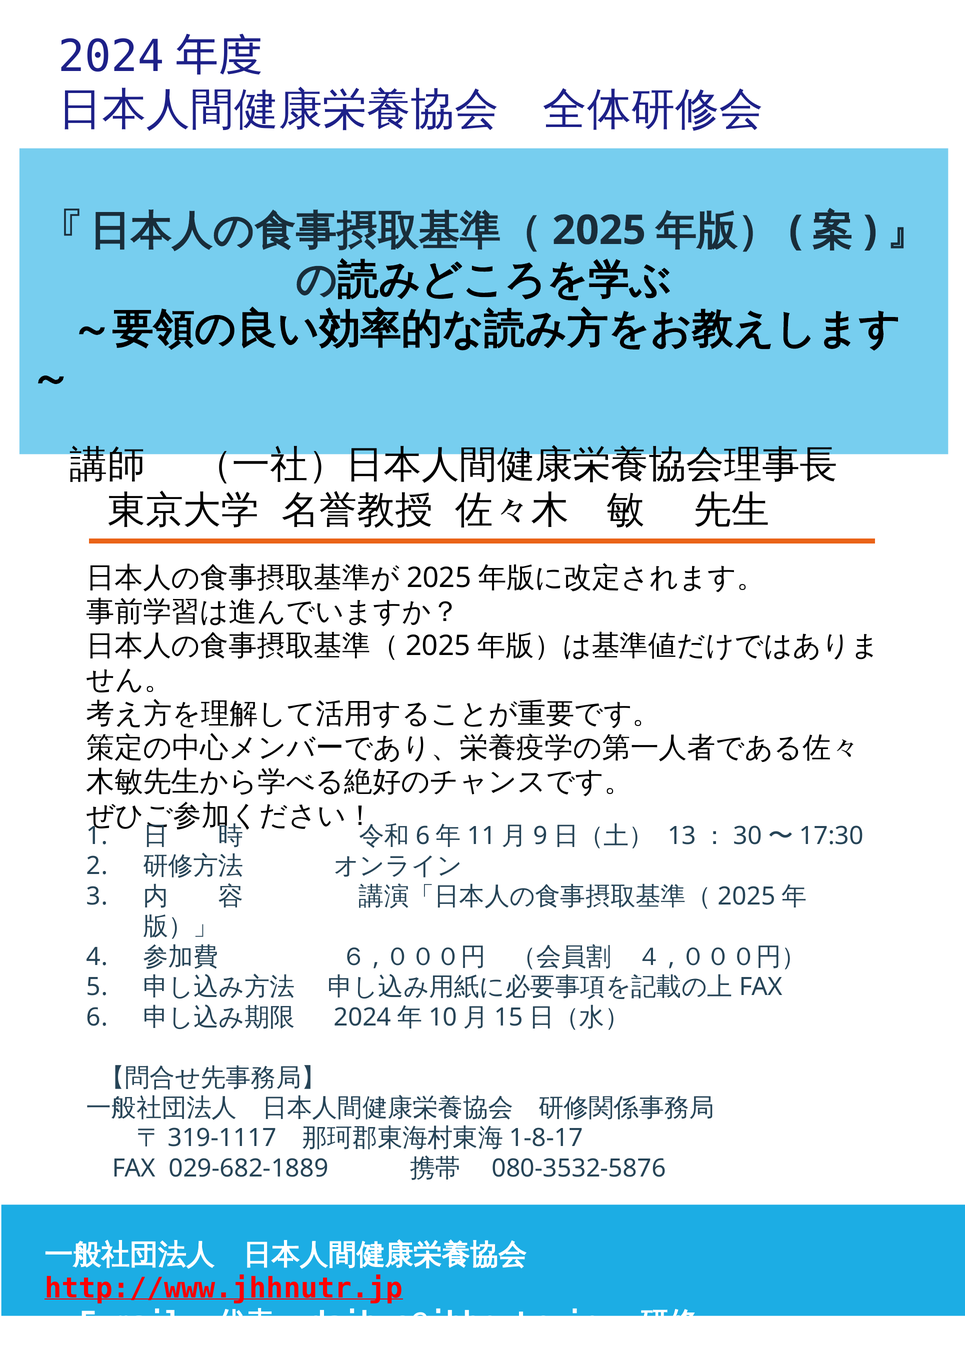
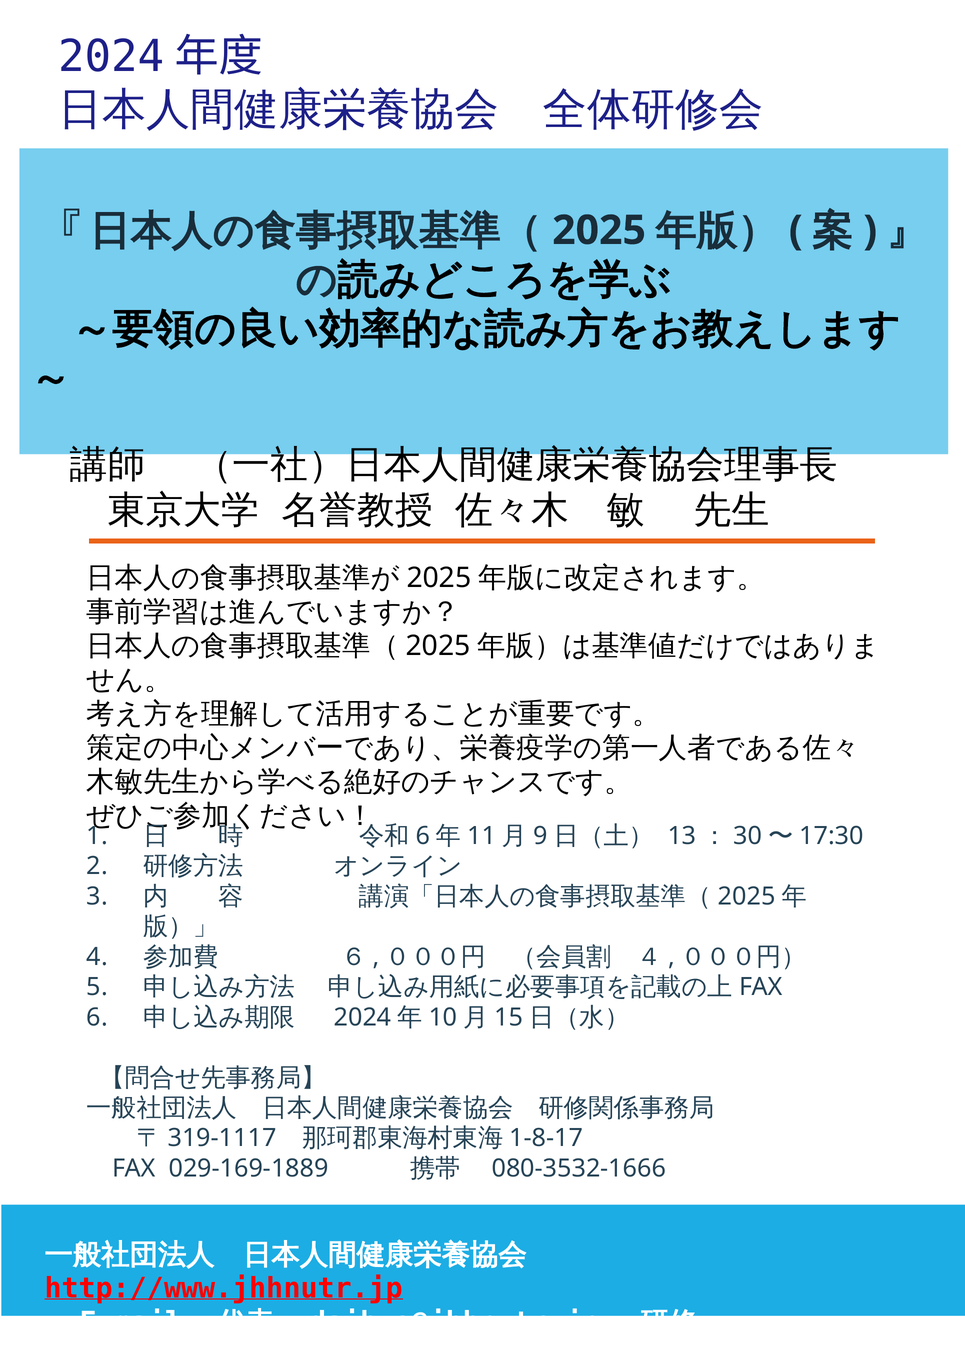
029-682-1889: 029-682-1889 -> 029-169-1889 (249, 1169)
080-3532-5876: 080-3532-5876 -> 080-3532-1666 (579, 1169)
